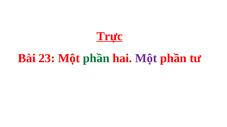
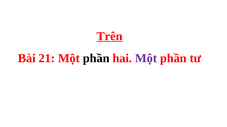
Trực: Trực -> Trên (110, 36)
23: 23 -> 21 (47, 59)
phần colour: green -> black (96, 59)
